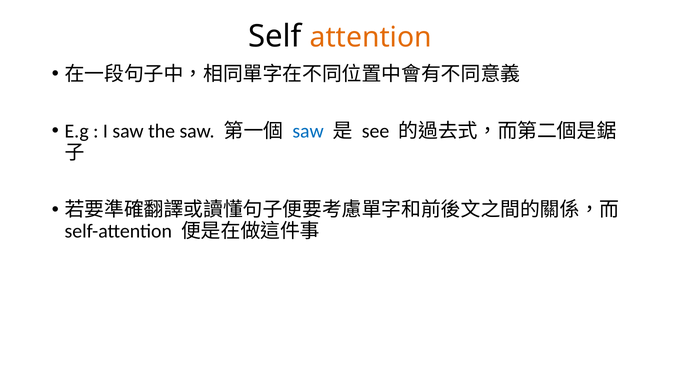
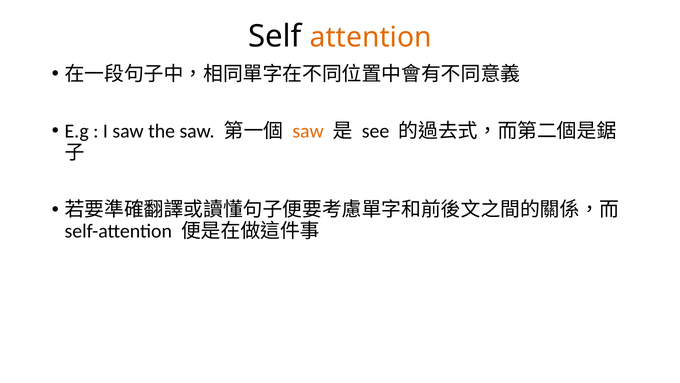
saw colour: blue -> orange (308, 131)
